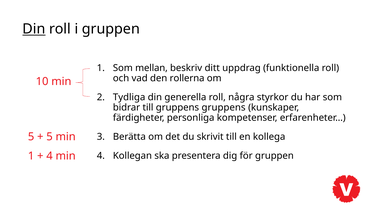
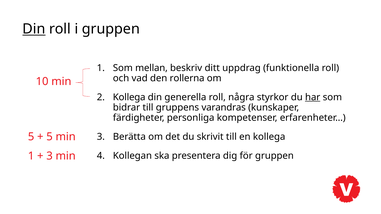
Tydliga: Tydliga -> Kollega (129, 97)
har underline: none -> present (313, 97)
gruppens gruppens: gruppens -> varandras (224, 108)
4: 4 -> 3 (50, 156)
